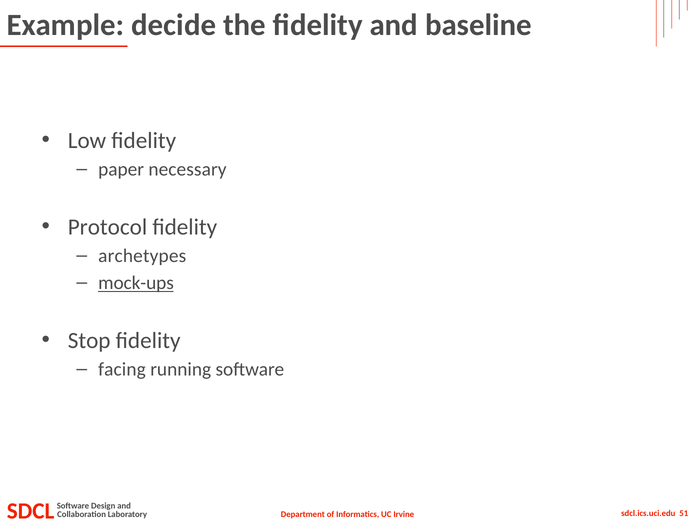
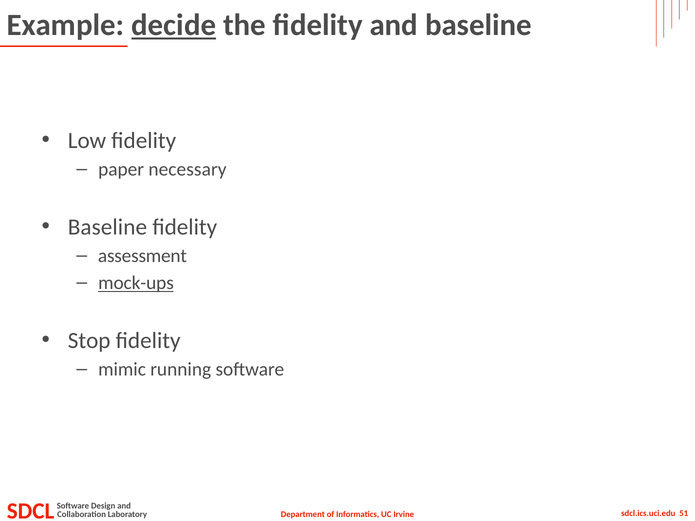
decide underline: none -> present (174, 25)
Protocol: Protocol -> Baseline (107, 227)
archetypes: archetypes -> assessment (142, 256)
facing: facing -> mimic (122, 370)
